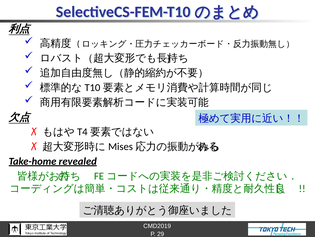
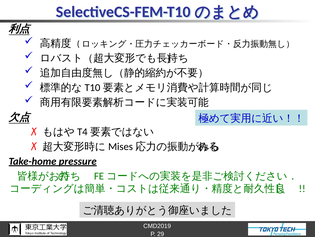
revealed: revealed -> pressure (78, 161)
